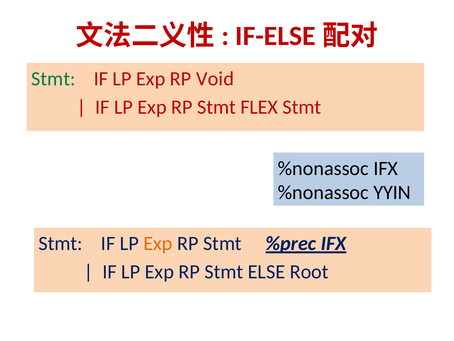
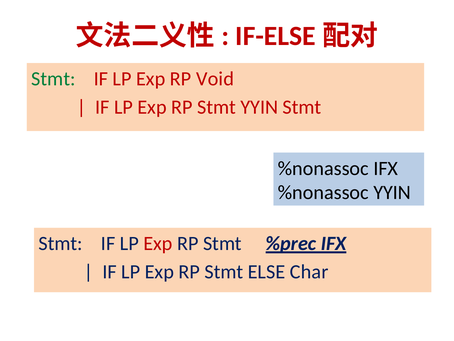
Stmt FLEX: FLEX -> YYIN (259, 107)
Exp colour: orange -> red (158, 243)
Root: Root -> Char (309, 271)
